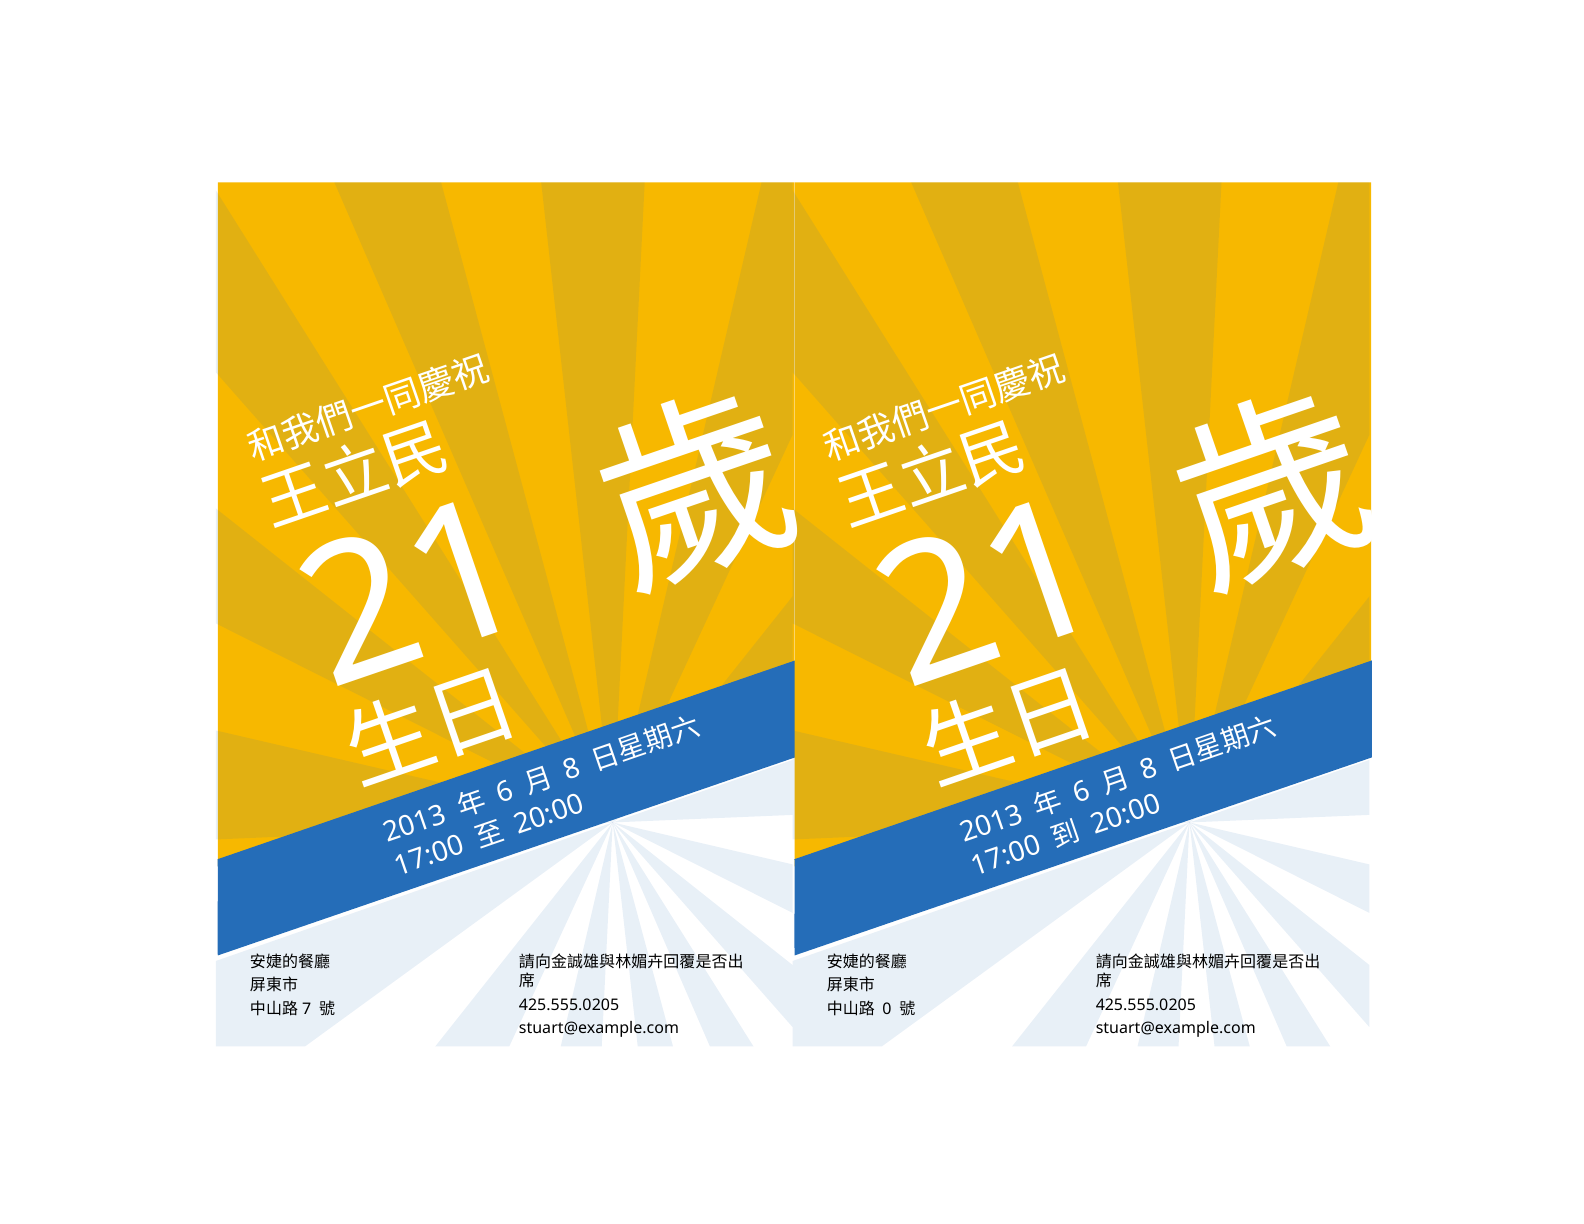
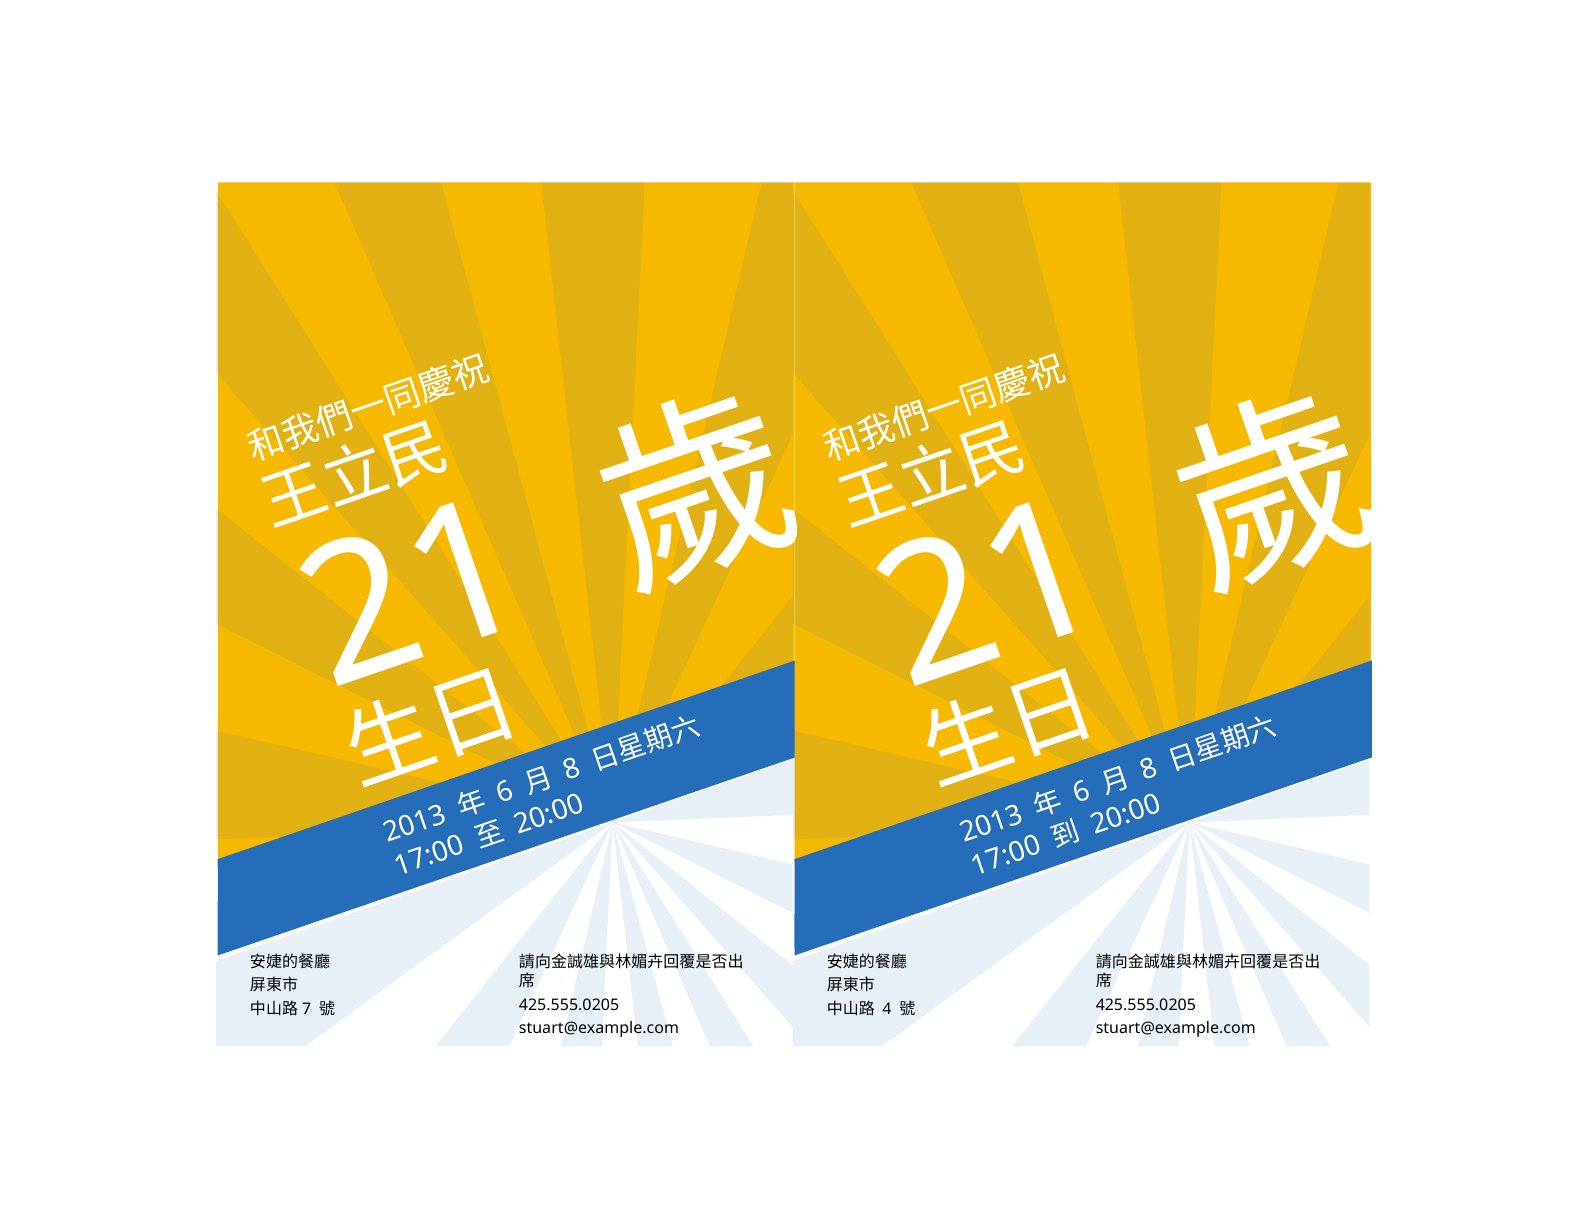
0: 0 -> 4 (887, 1009)
